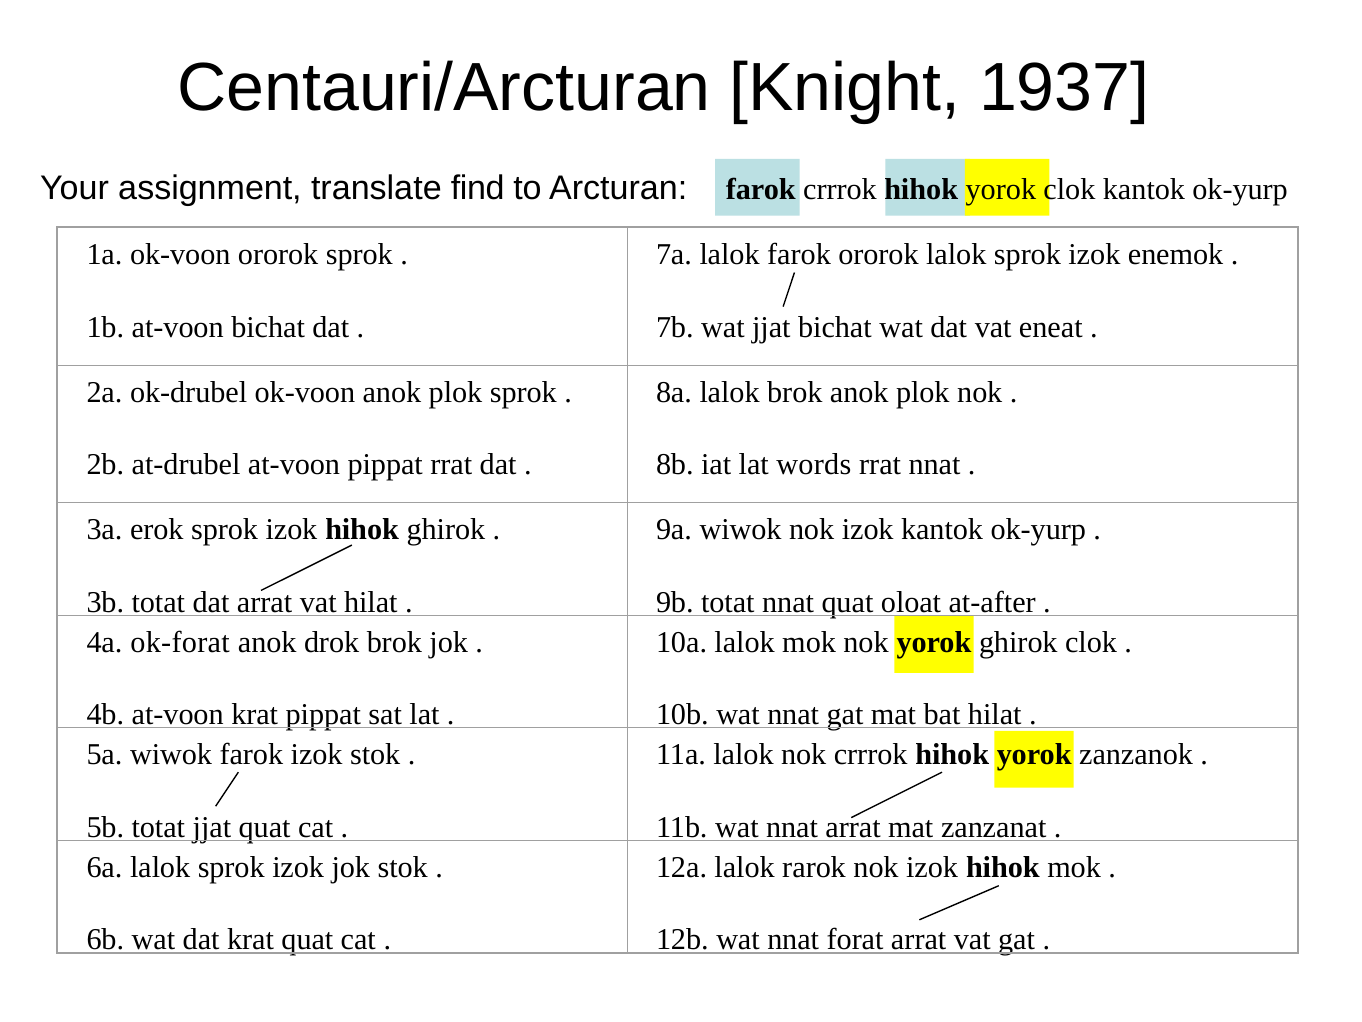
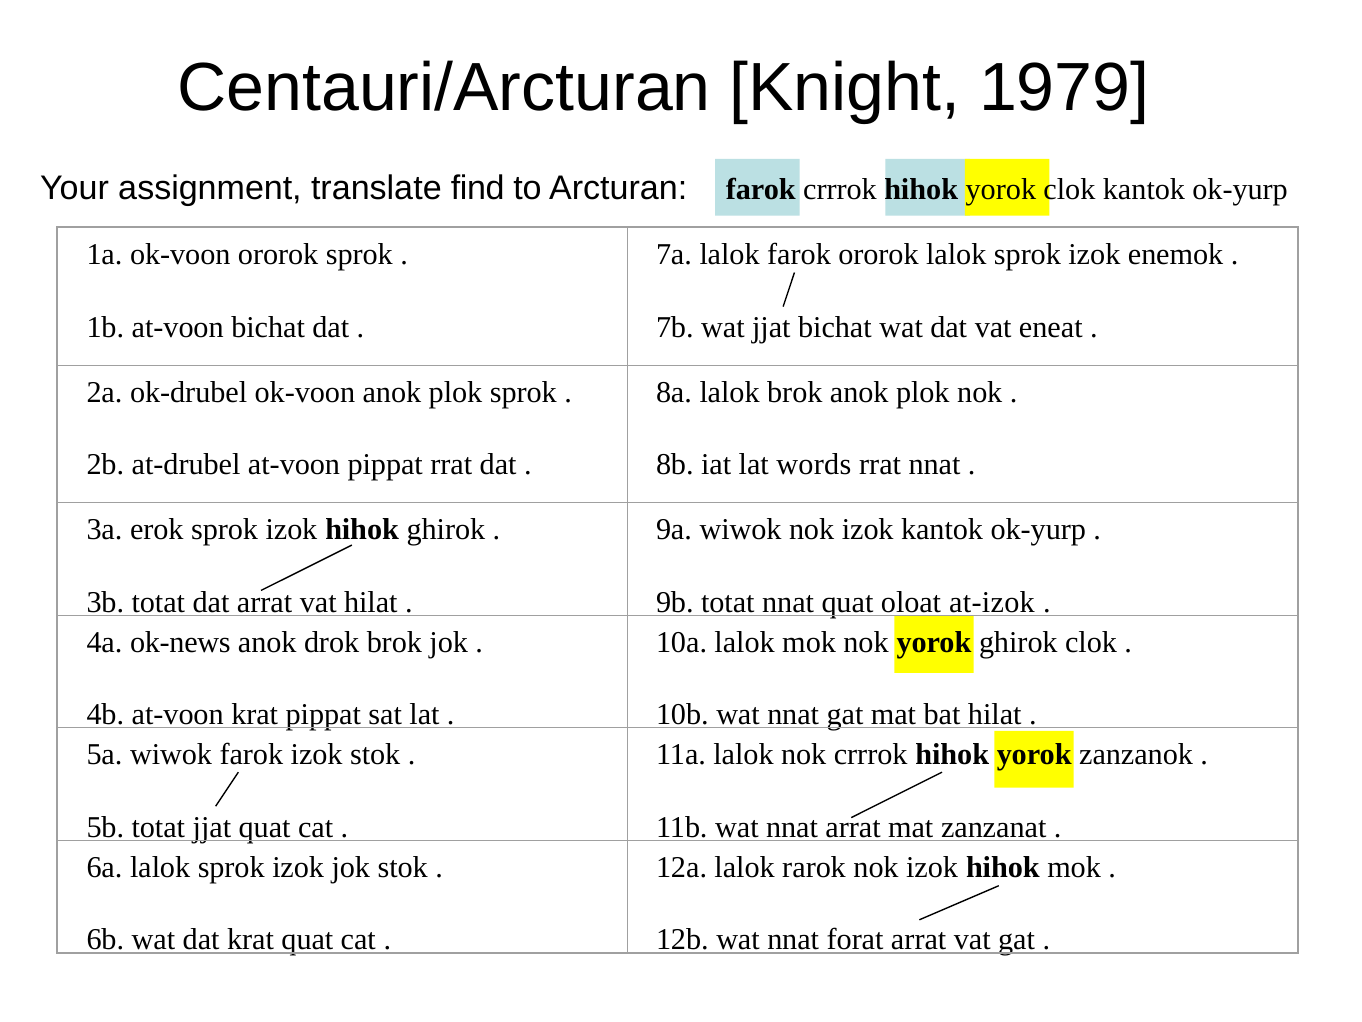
1937: 1937 -> 1979 (1064, 88)
at-after: at-after -> at-izok (992, 602)
ok-forat: ok-forat -> ok-news (180, 642)
